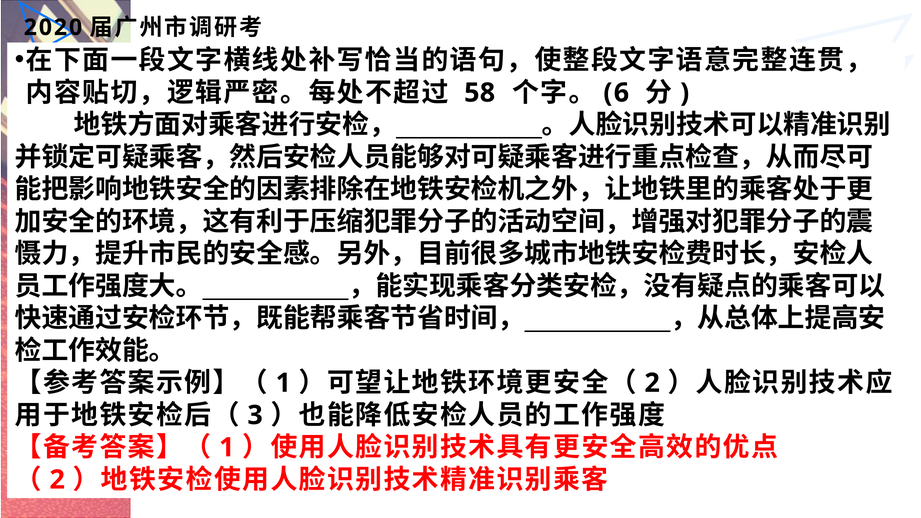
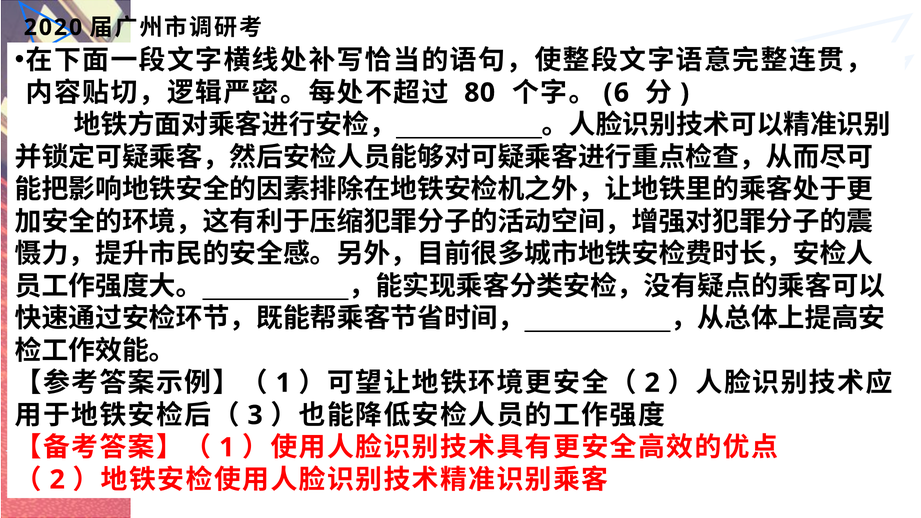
58: 58 -> 80 (480, 93)
